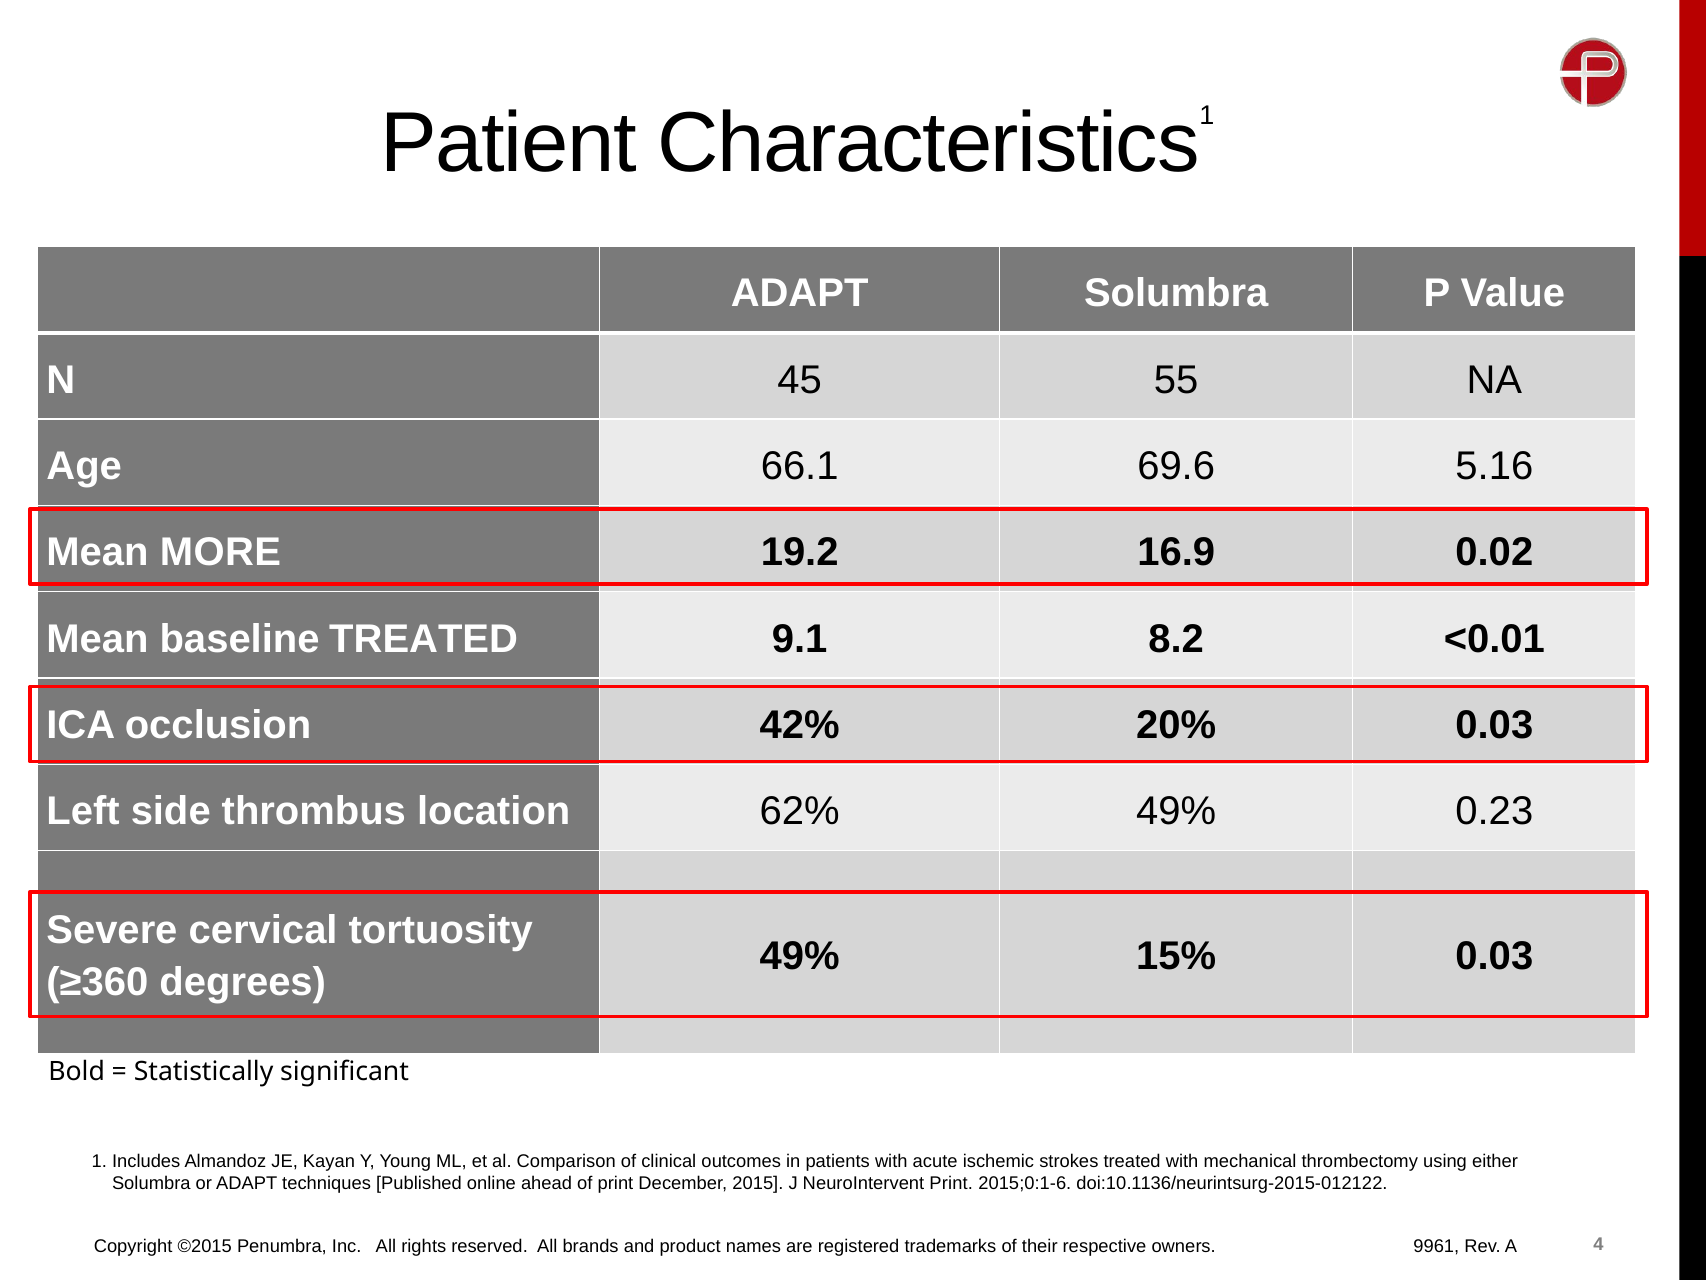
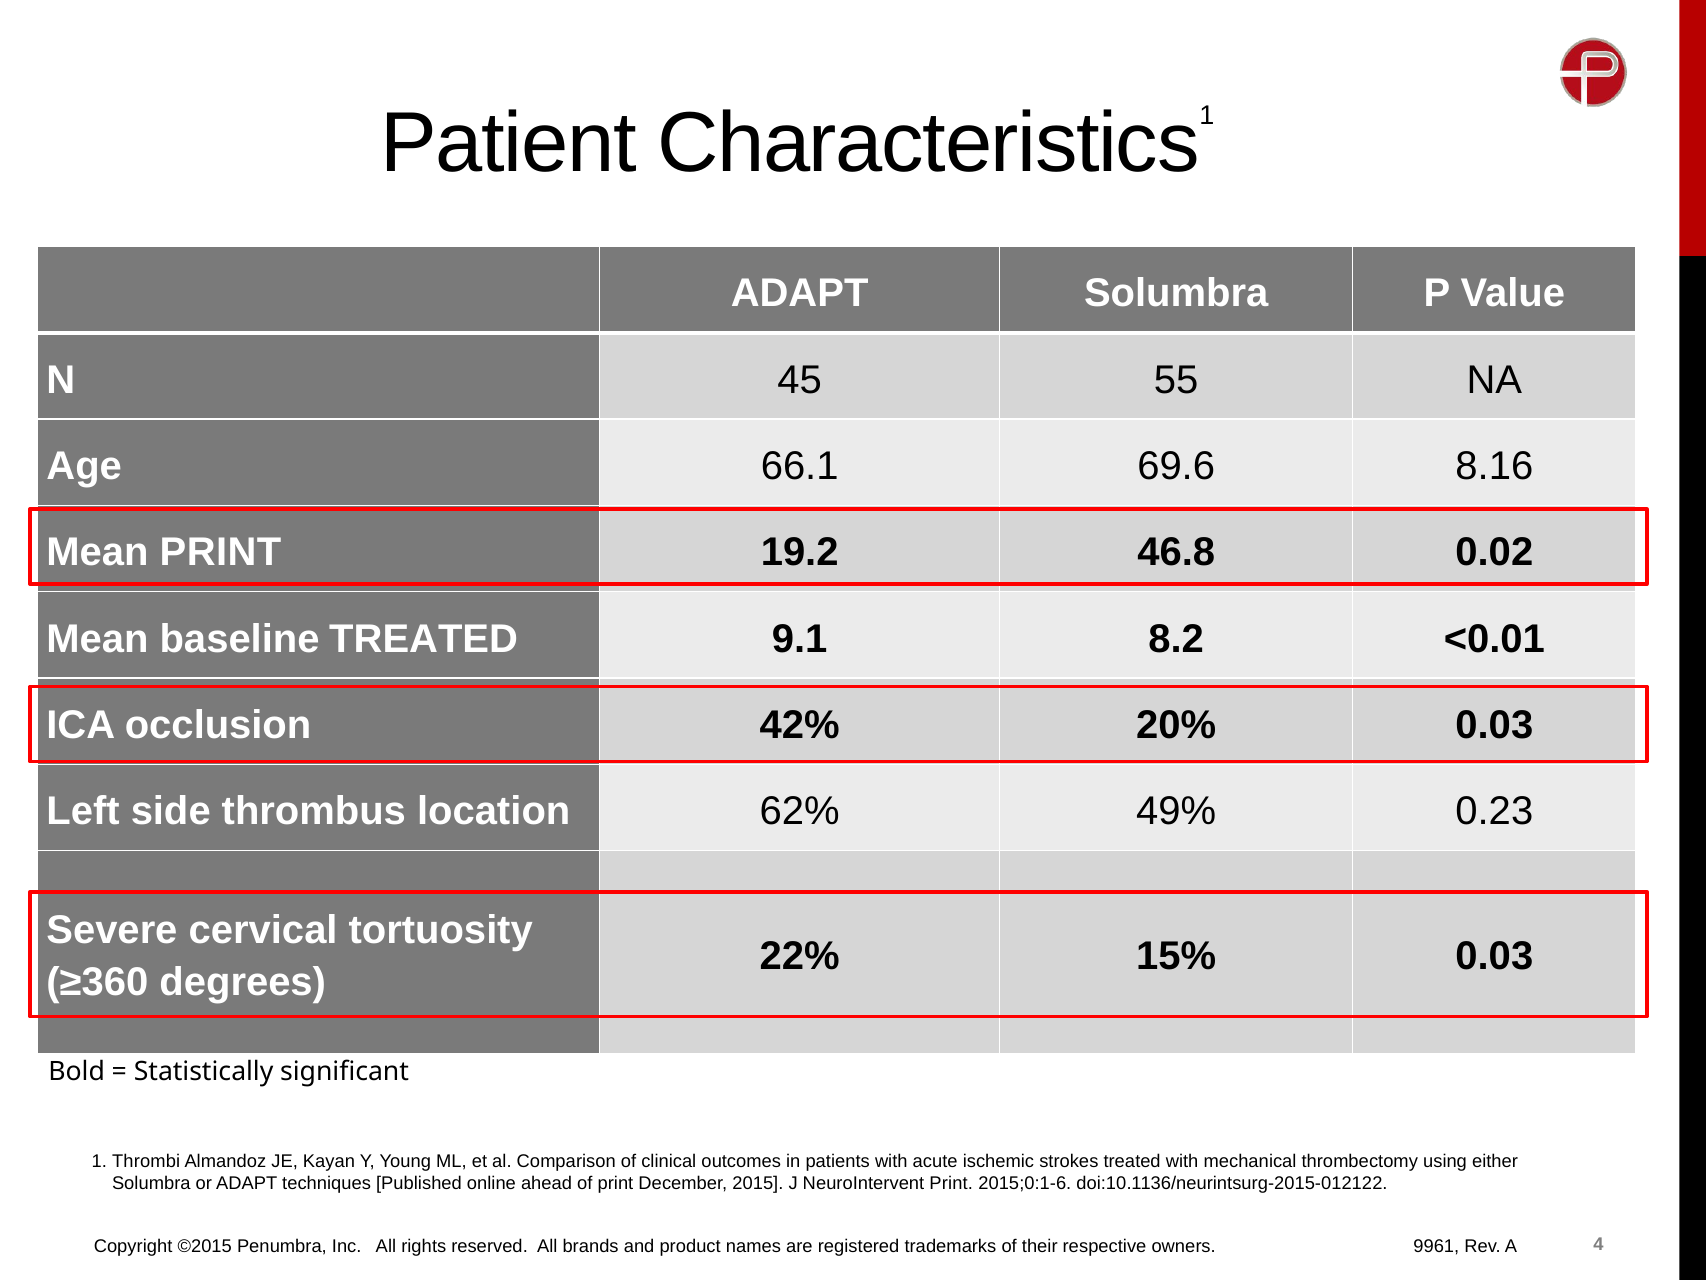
5.16: 5.16 -> 8.16 (1494, 466)
Mean MORE: MORE -> PRINT (220, 552)
16.9: 16.9 -> 46.8 (1176, 552)
49%: 49% -> 22% (800, 956)
Includes: Includes -> Thrombi (146, 1161)
